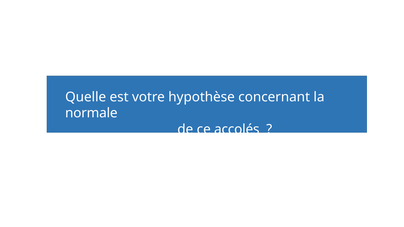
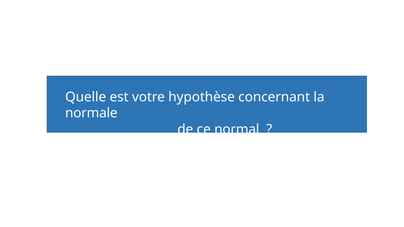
accolés: accolés -> normal (237, 129)
